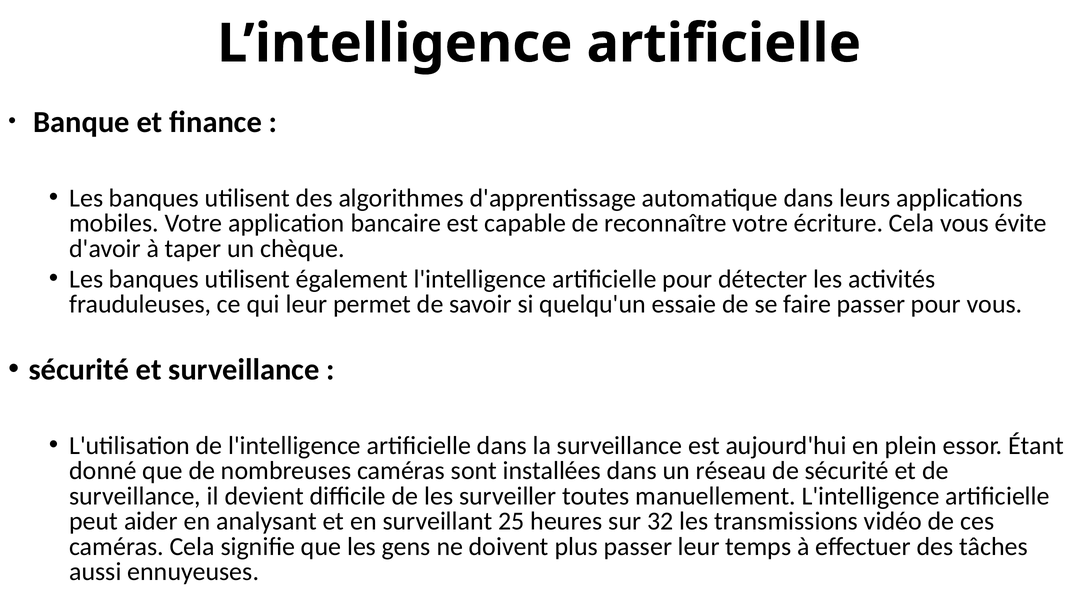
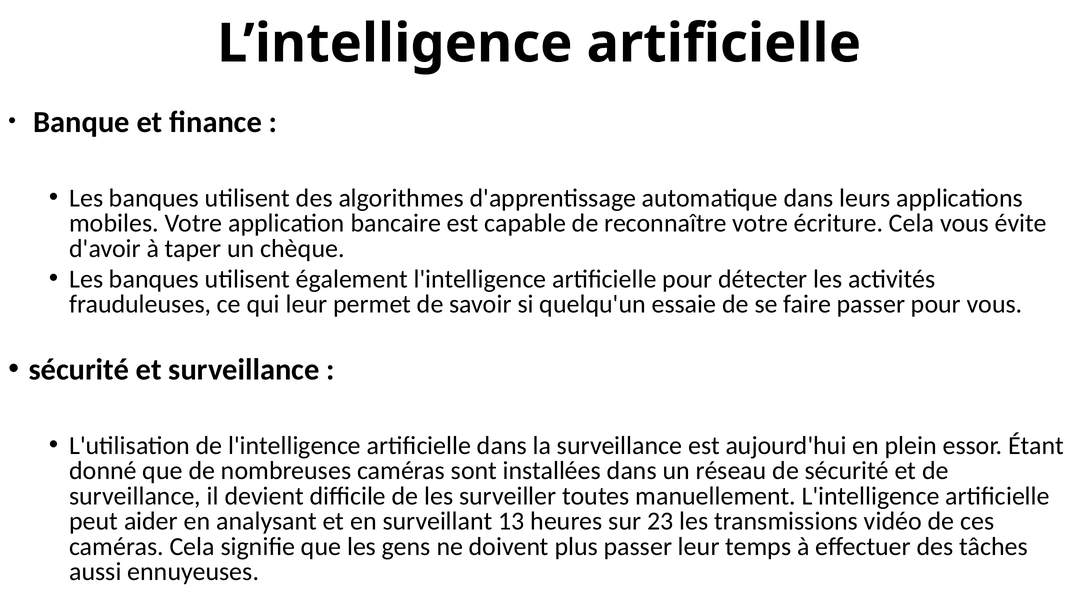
25: 25 -> 13 (511, 521)
32: 32 -> 23 (660, 521)
